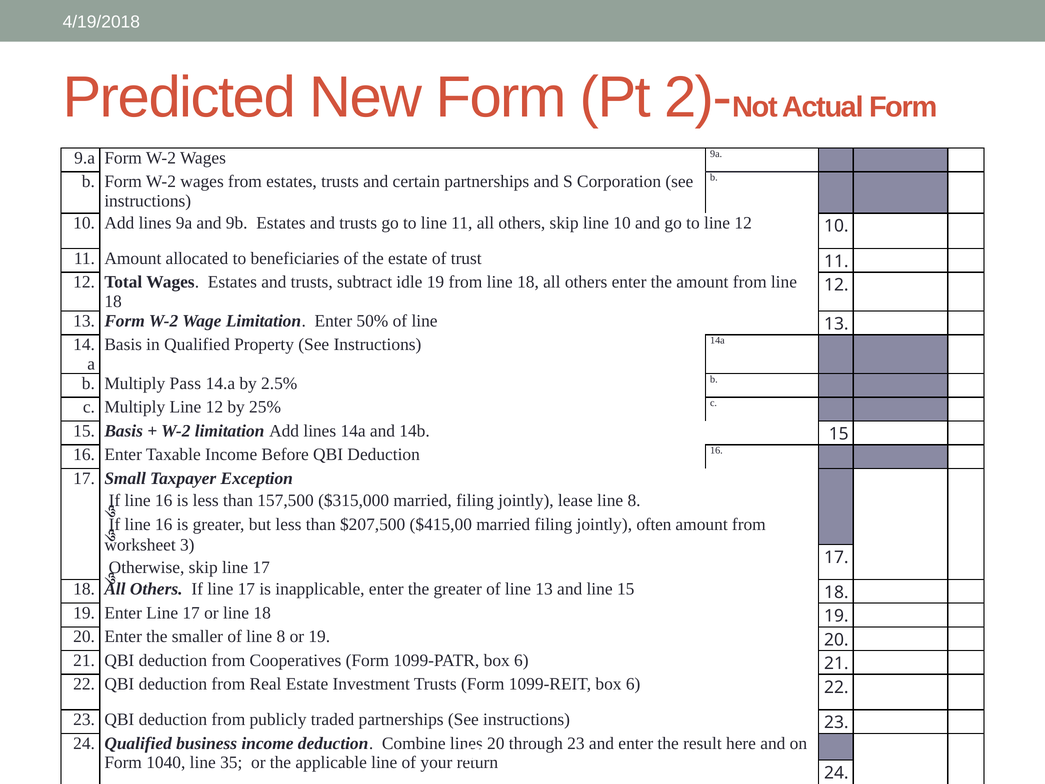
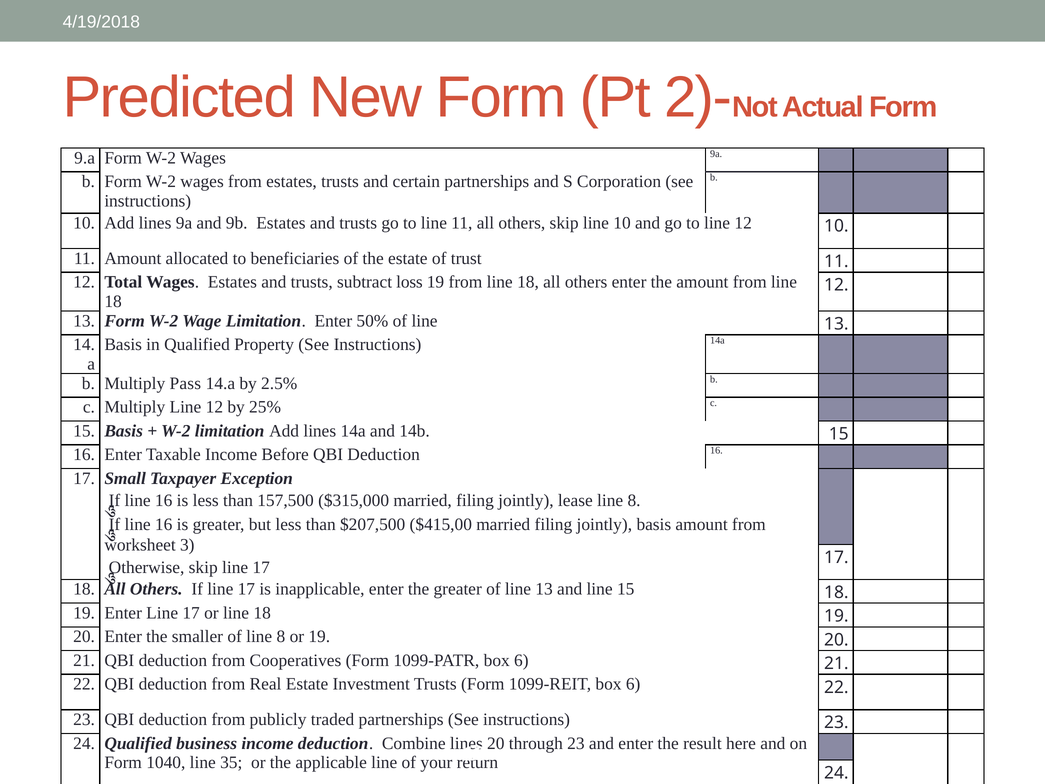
idle: idle -> loss (409, 282)
jointly often: often -> basis (654, 524)
